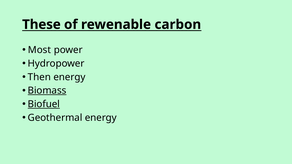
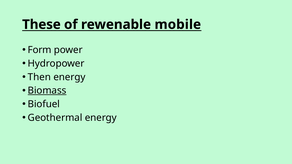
carbon: carbon -> mobile (178, 25)
Most: Most -> Form (40, 50)
Biofuel underline: present -> none (44, 104)
